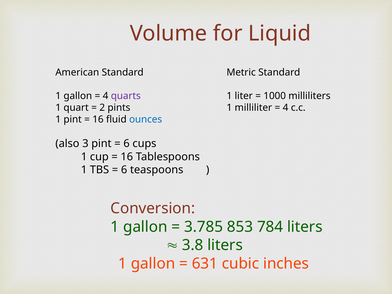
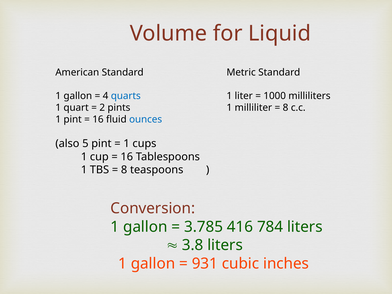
quarts colour: purple -> blue (126, 96)
4: 4 -> 8 (286, 108)
3: 3 -> 5 (85, 144)
6: 6 -> 1 (127, 144)
6: 6 -> 8 (124, 170)
853: 853 -> 416 (240, 227)
631: 631 -> 931 (205, 264)
